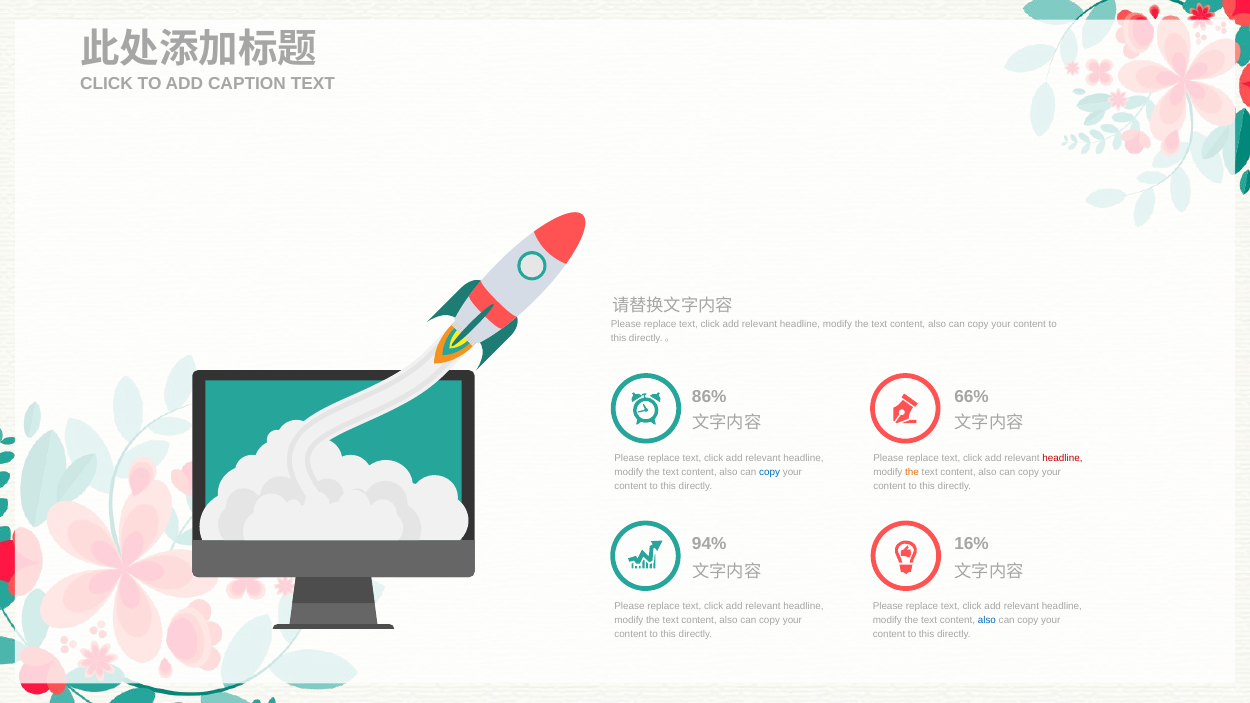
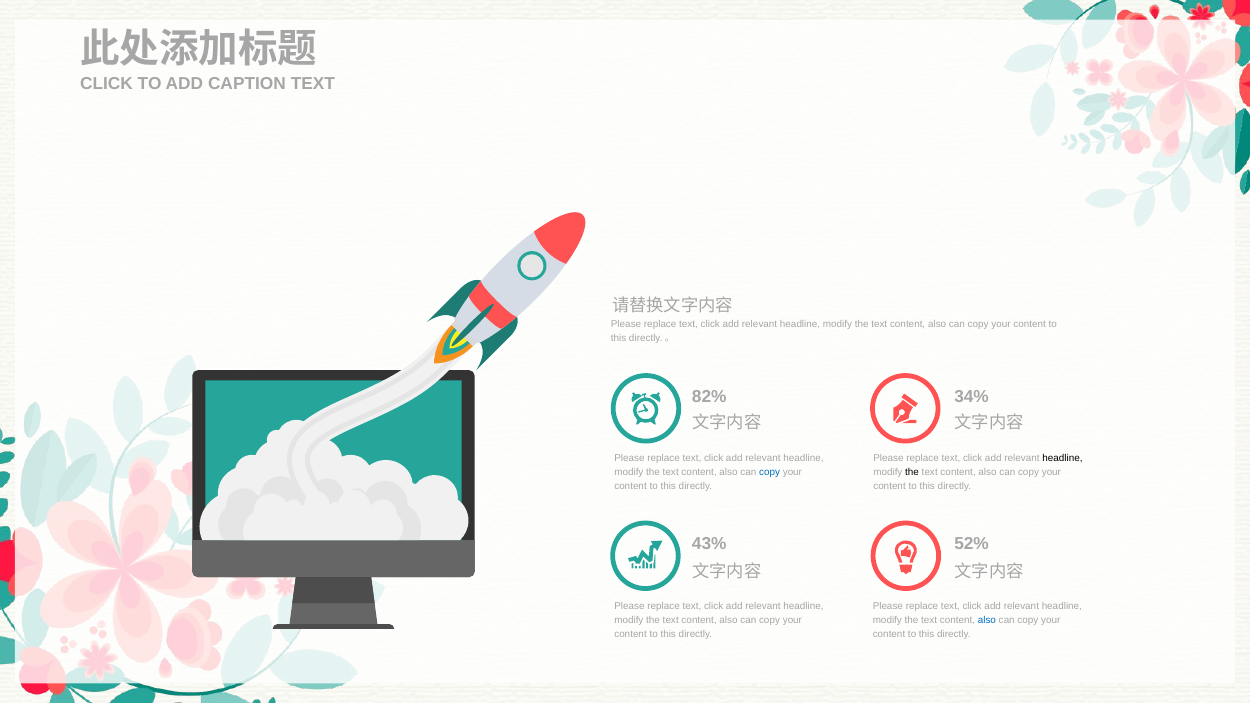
86%: 86% -> 82% (709, 397)
66%: 66% -> 34% (972, 397)
headline colour: red -> black (1062, 458)
the colour: orange -> black (912, 472)
94%: 94% -> 43% (709, 544)
16%: 16% -> 52% (972, 544)
